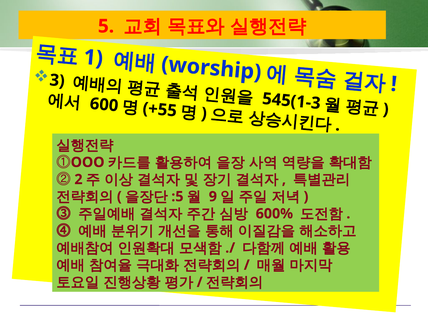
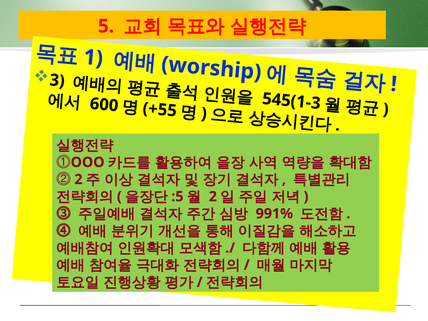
9: 9 -> 2 (213, 197)
600%: 600% -> 991% (274, 214)
